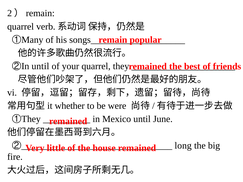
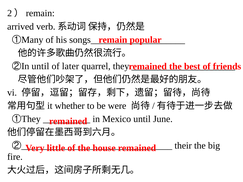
quarrel: quarrel -> arrived (21, 27)
your: your -> later (70, 66)
long: long -> their (183, 146)
